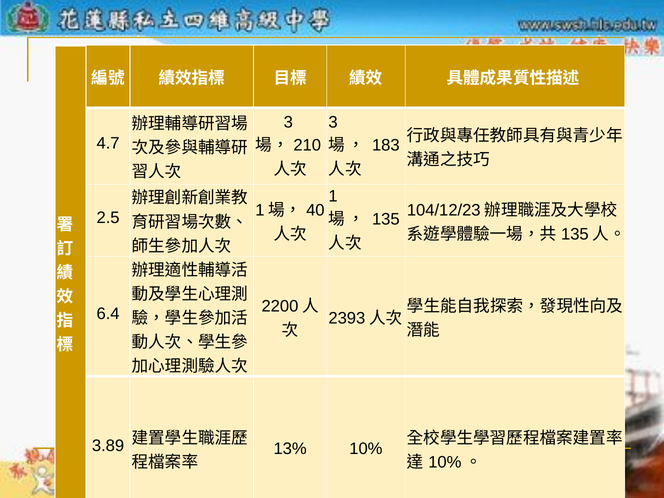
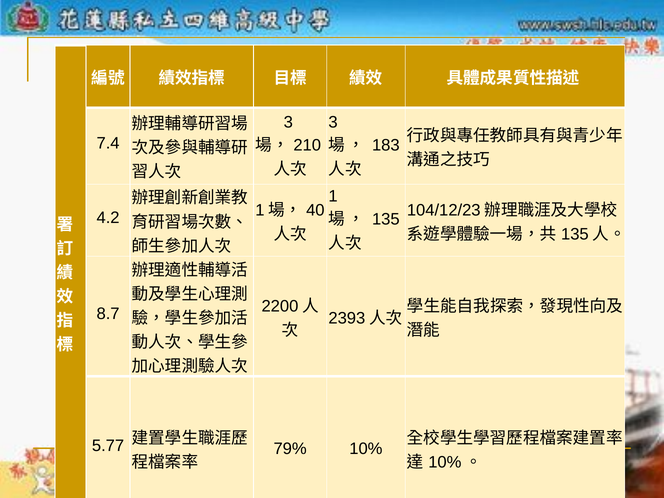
4.7: 4.7 -> 7.4 (108, 143)
2.5: 2.5 -> 4.2 (108, 218)
6.4: 6.4 -> 8.7 (108, 314)
3.89: 3.89 -> 5.77 (108, 446)
13%: 13% -> 79% (290, 449)
